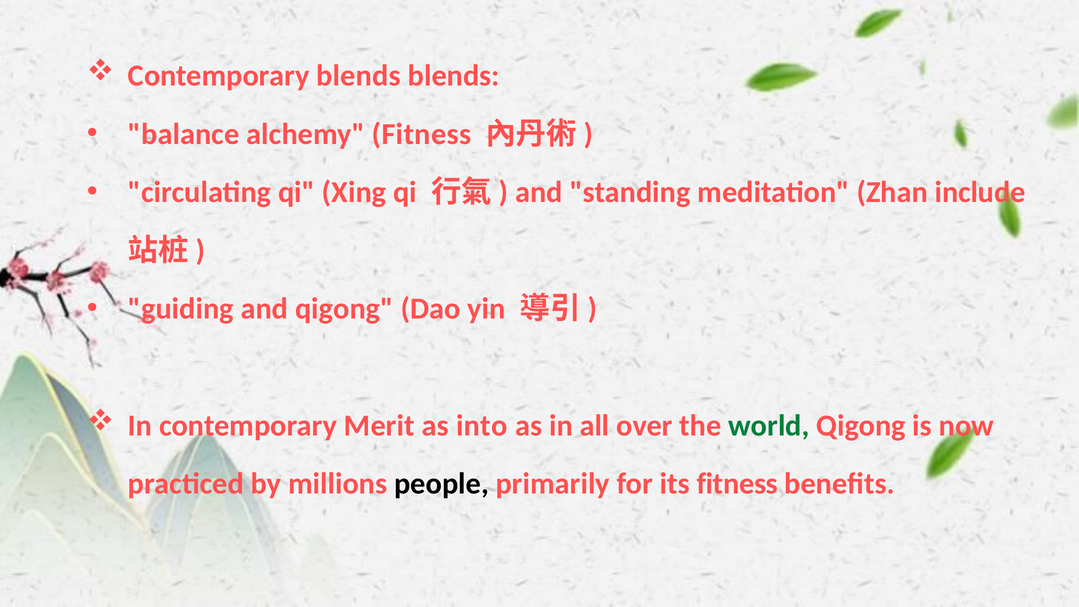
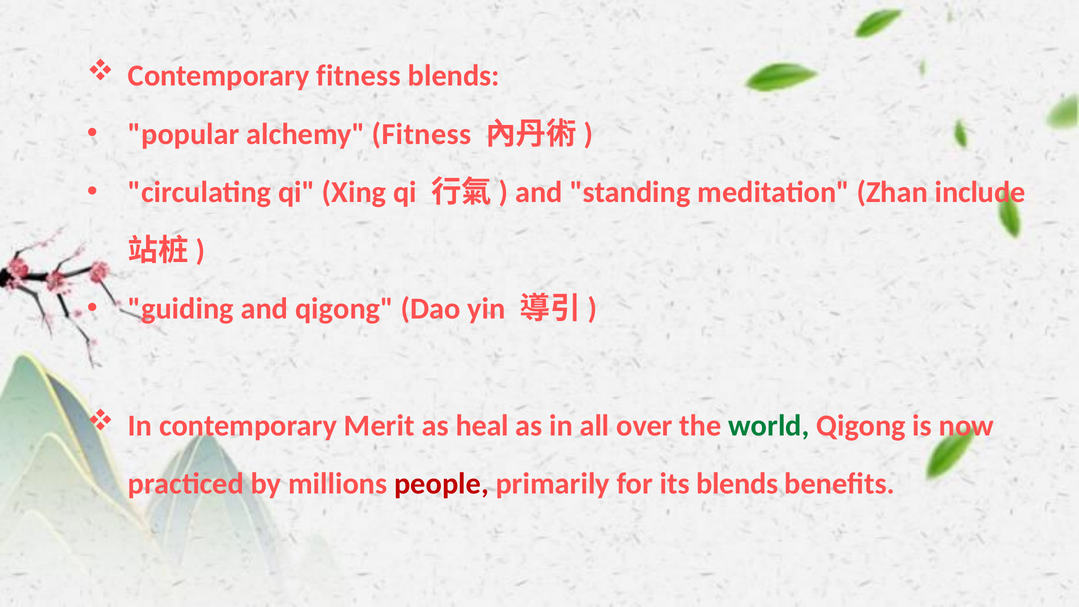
Contemporary blends: blends -> fitness (358, 76)
balance: balance -> popular (184, 134)
into: into -> heal (482, 426)
people colour: black -> red (442, 484)
its fitness: fitness -> blends (737, 484)
